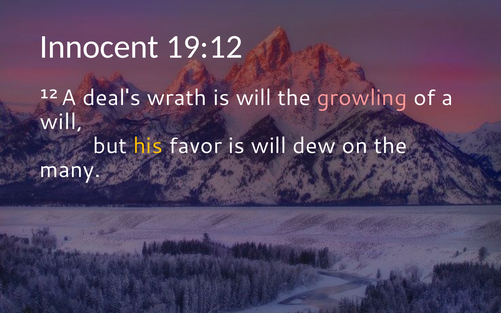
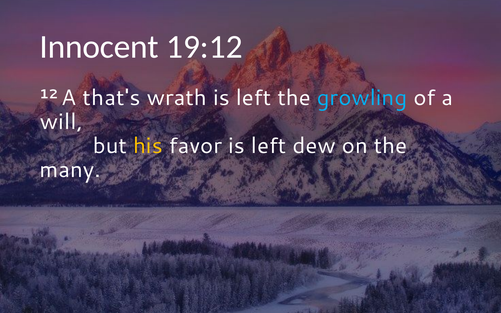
deal's: deal's -> that's (111, 98)
wrath is will: will -> left (254, 98)
growling colour: pink -> light blue (362, 98)
favor is will: will -> left (269, 146)
